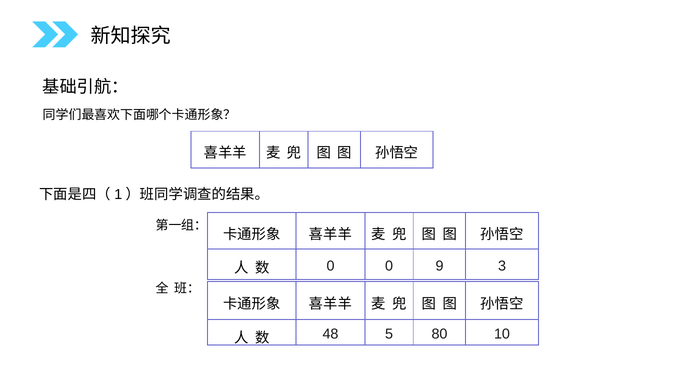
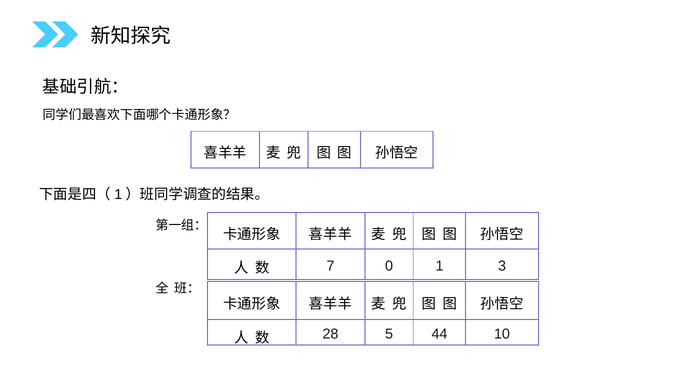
0: 0 -> 7 (331, 266)
9: 9 -> 1 (439, 266)
48: 48 -> 28 (331, 334)
80: 80 -> 44 (439, 334)
